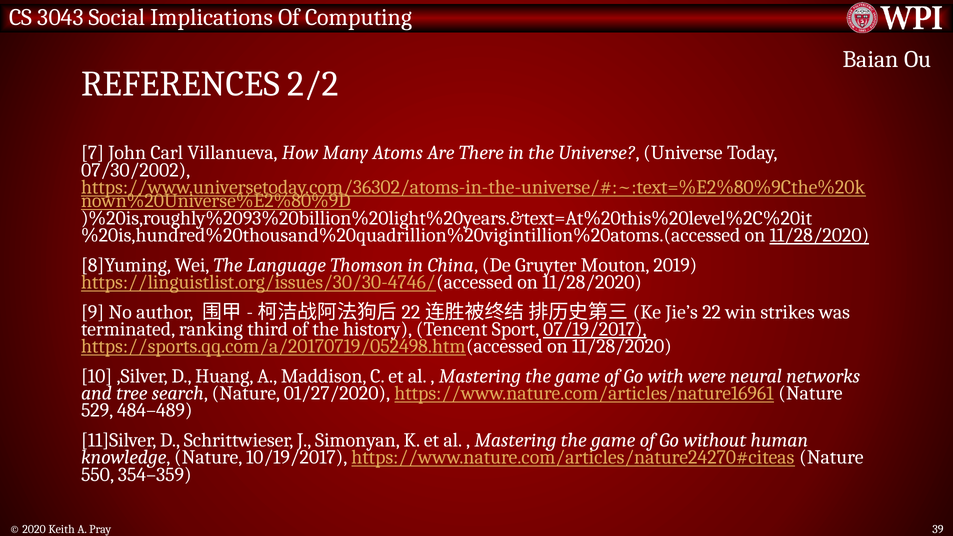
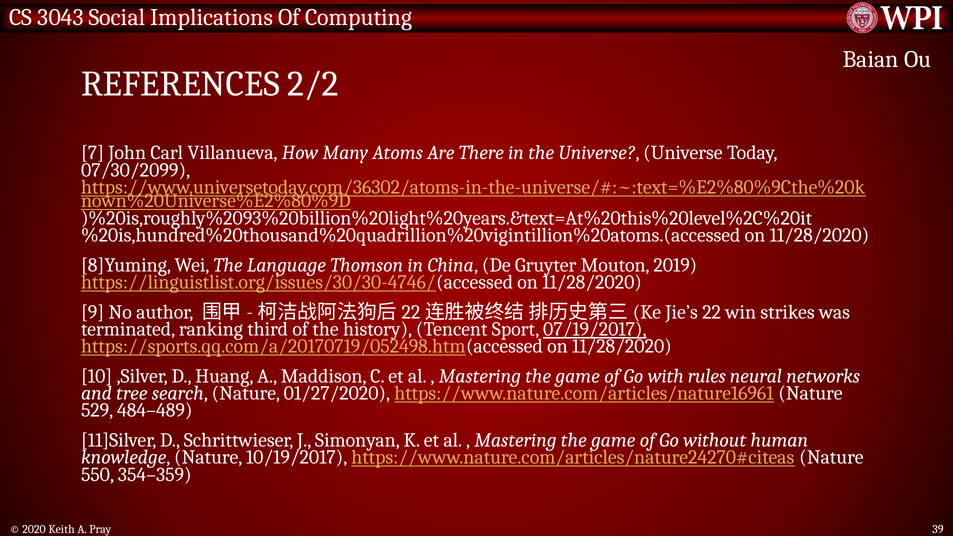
07/30/2002: 07/30/2002 -> 07/30/2099 (136, 170)
11/28/2020 underline: present -> none (819, 235)
were: were -> rules (707, 376)
